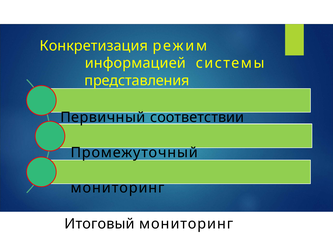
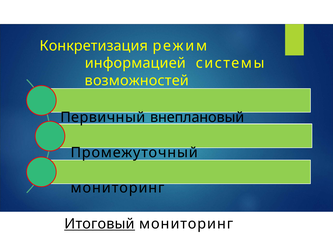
представления: представления -> возможностей (137, 80)
соответствии: соответствии -> внеплановый (197, 117)
Итоговый underline: none -> present (100, 223)
